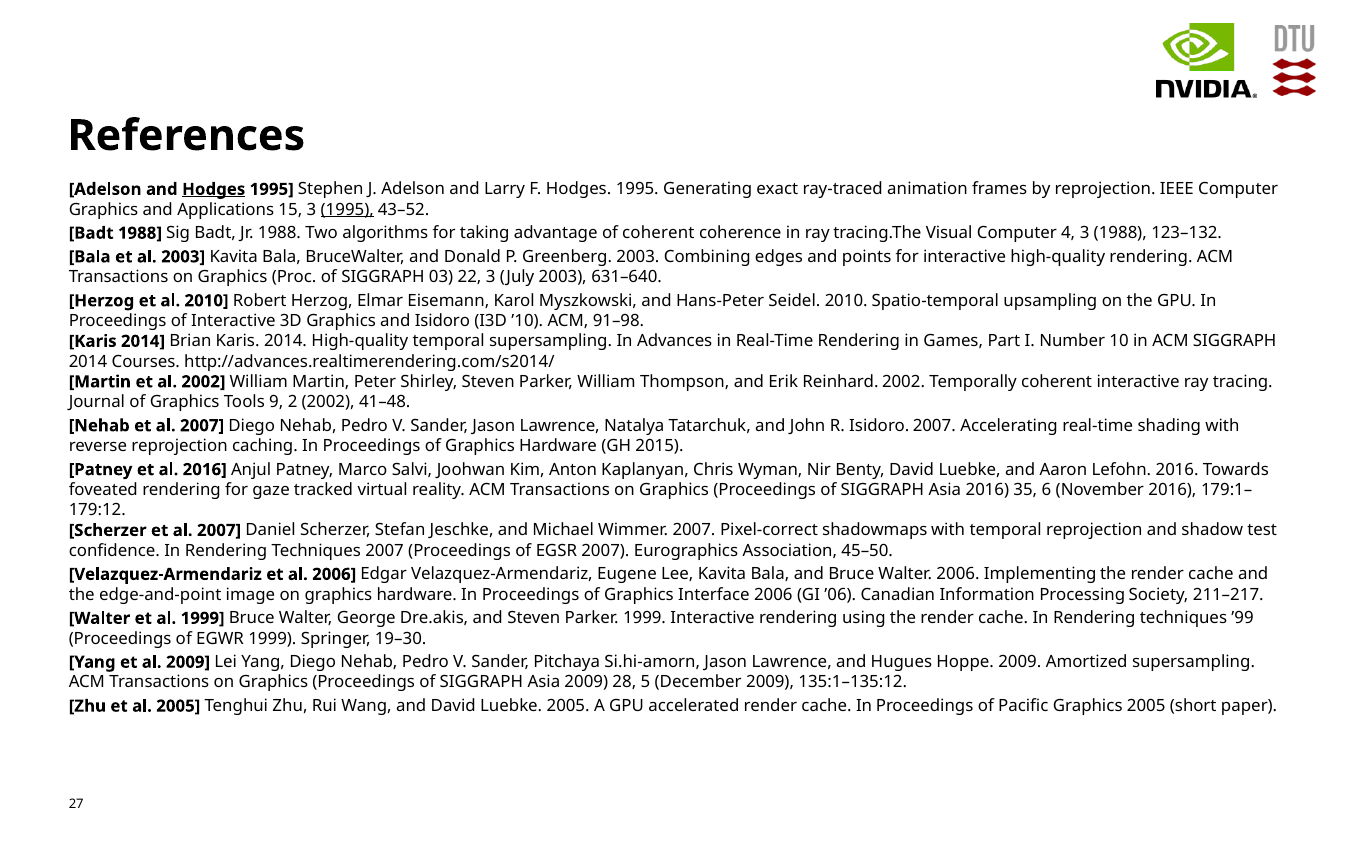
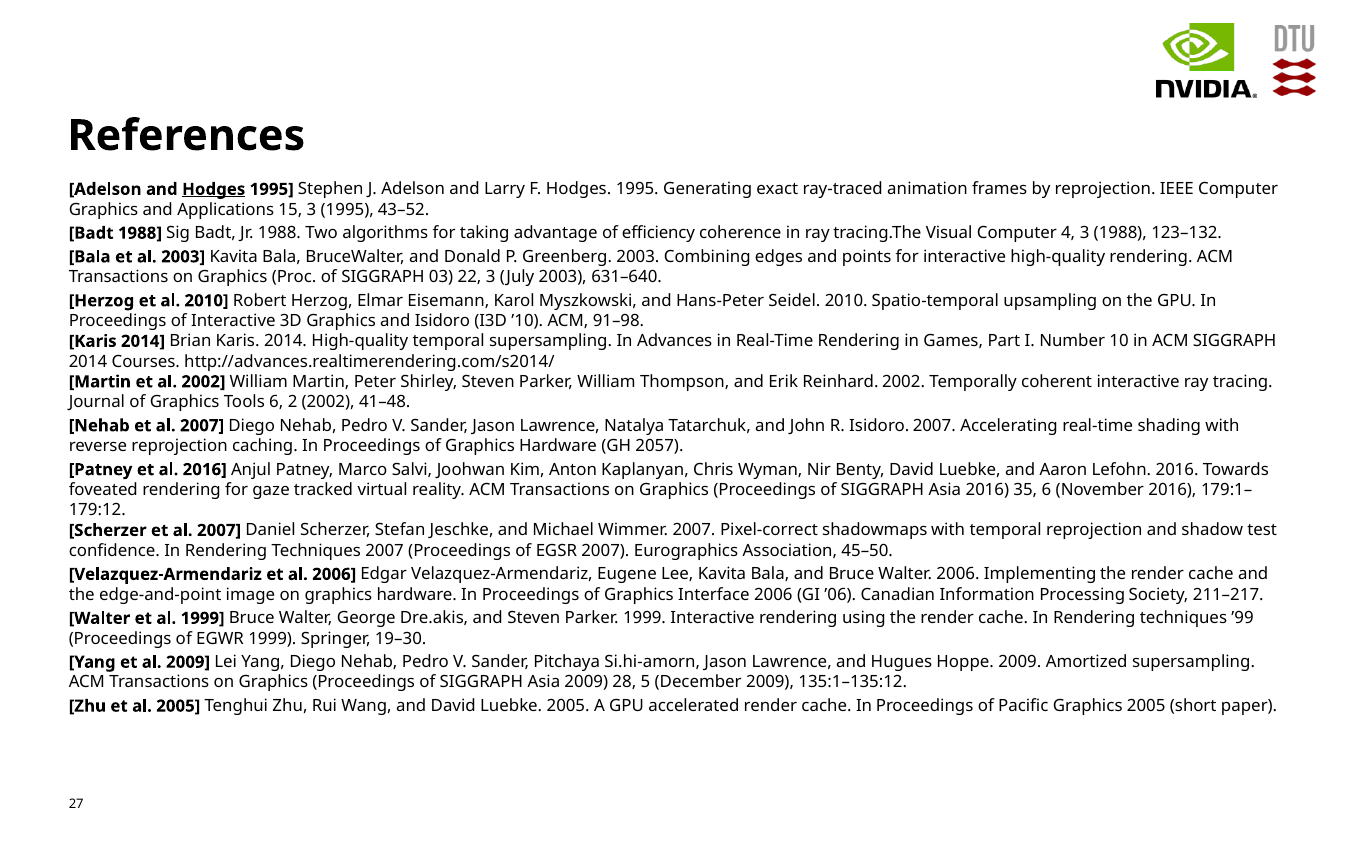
1995 underline: present -> none (347, 209)
of coherent: coherent -> efficiency (659, 233)
Tools 9: 9 -> 6 (276, 402)
2015: 2015 -> 2057 (659, 446)
